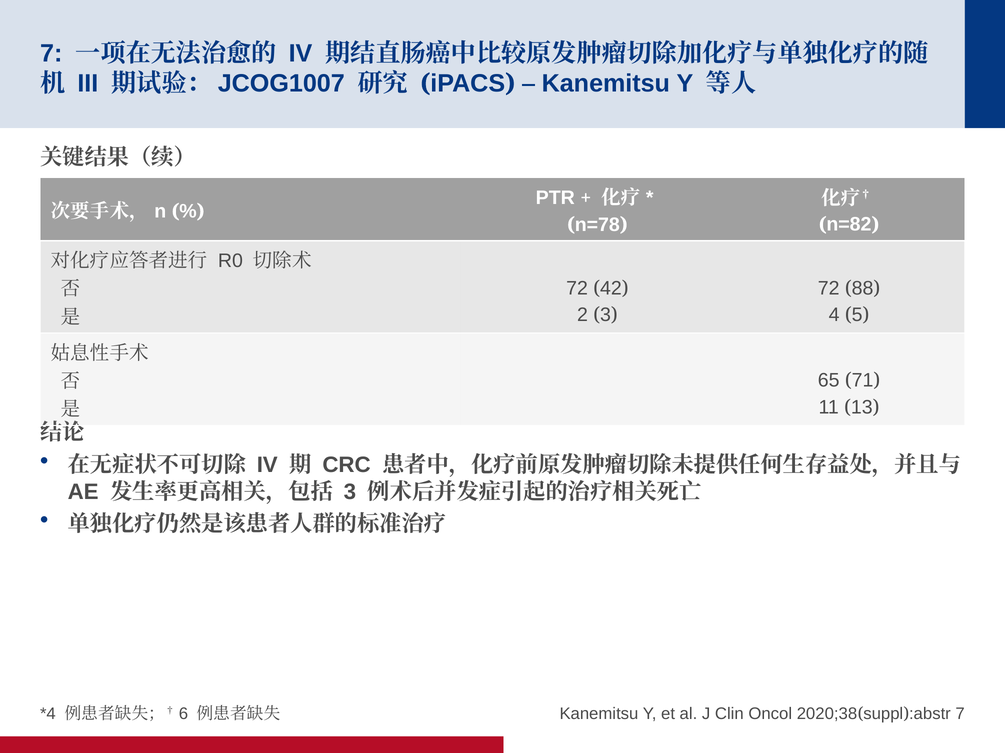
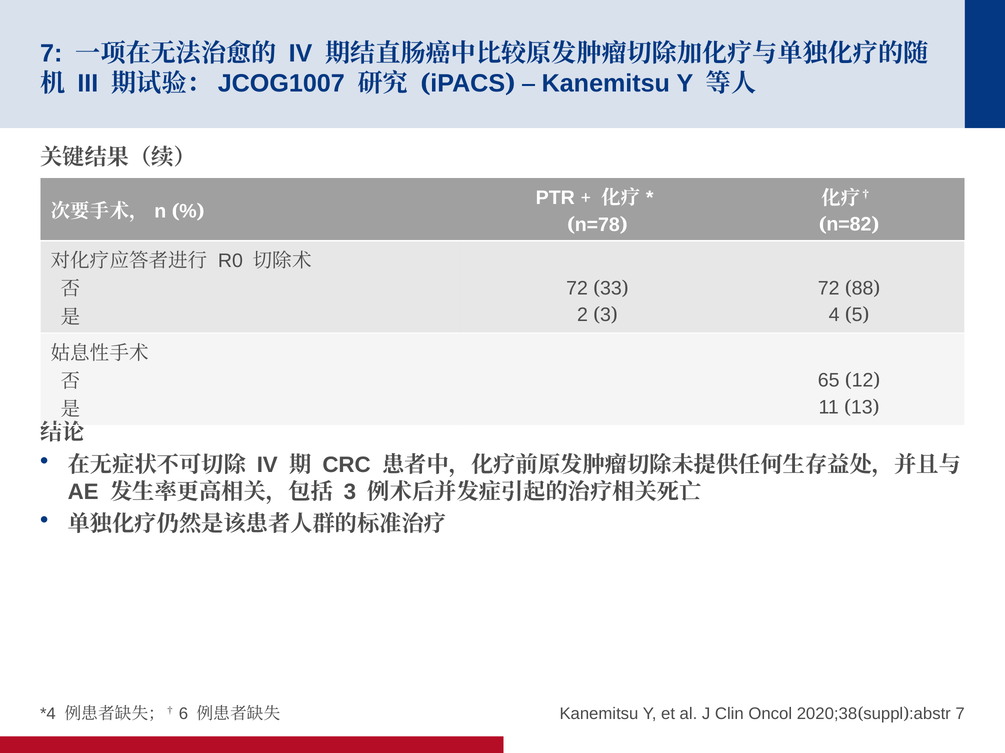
42: 42 -> 33 (611, 288)
71: 71 -> 12 (863, 381)
